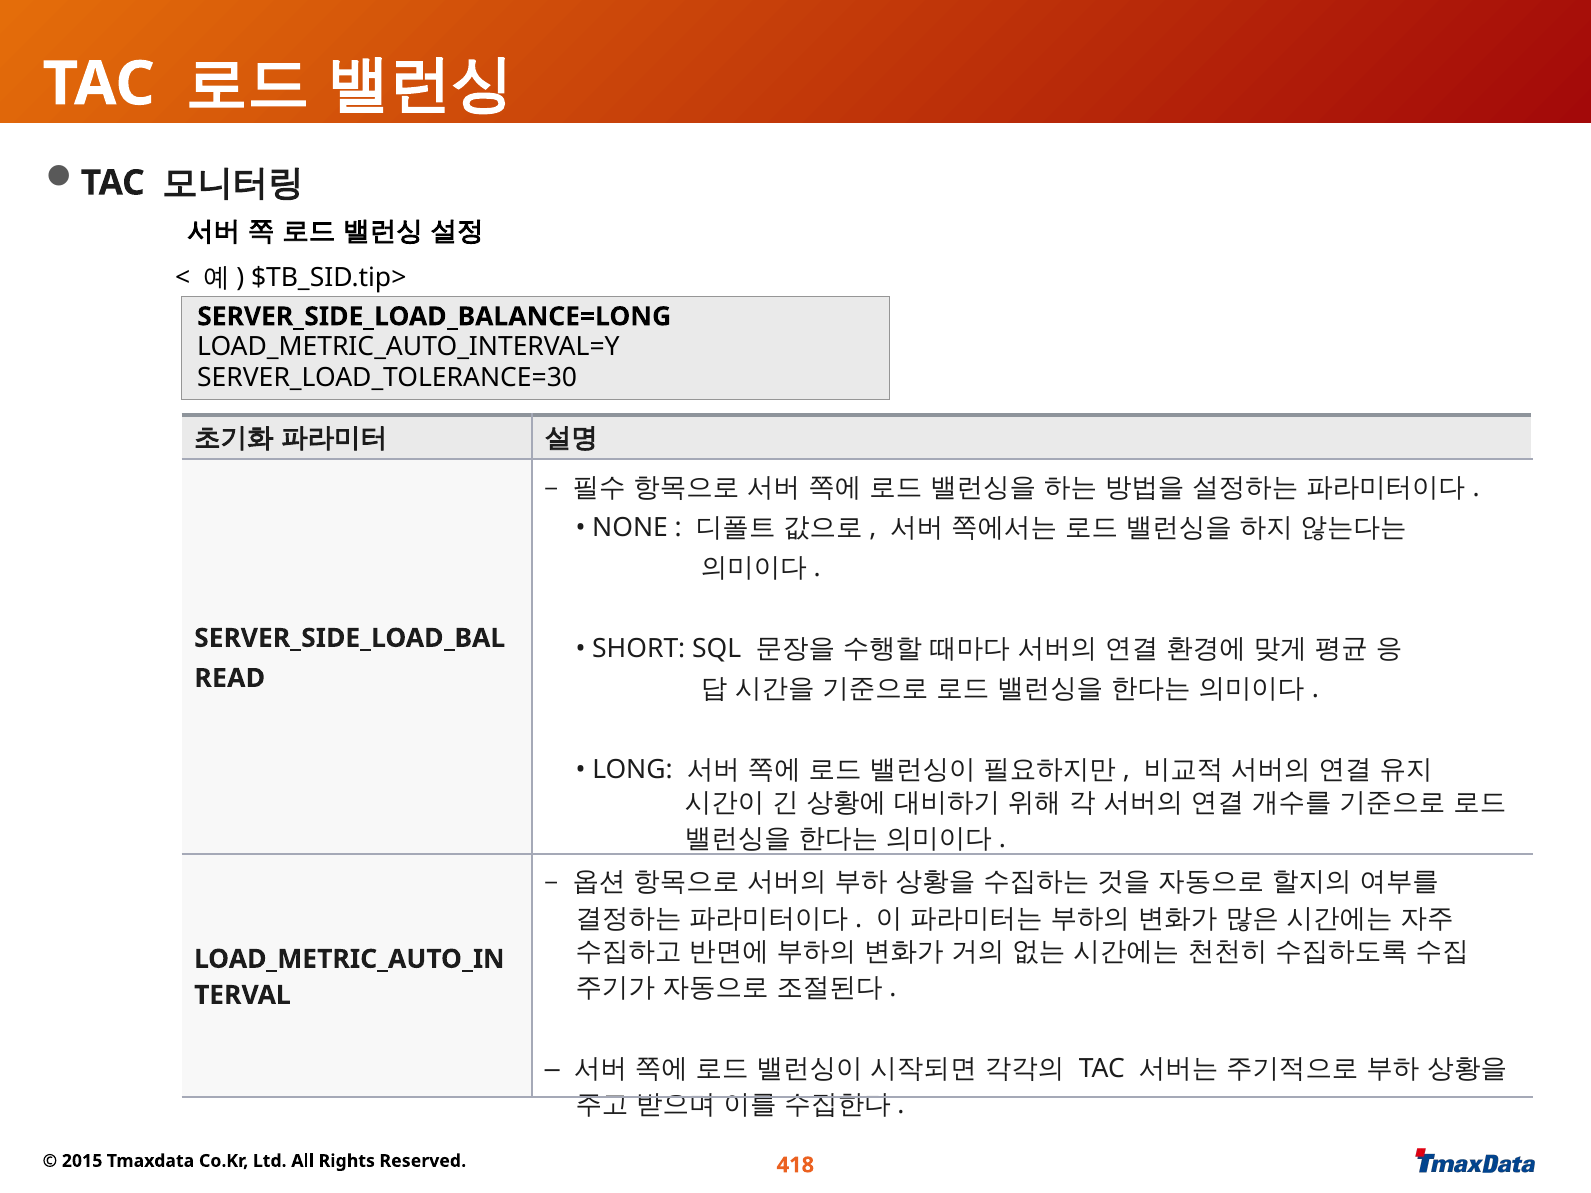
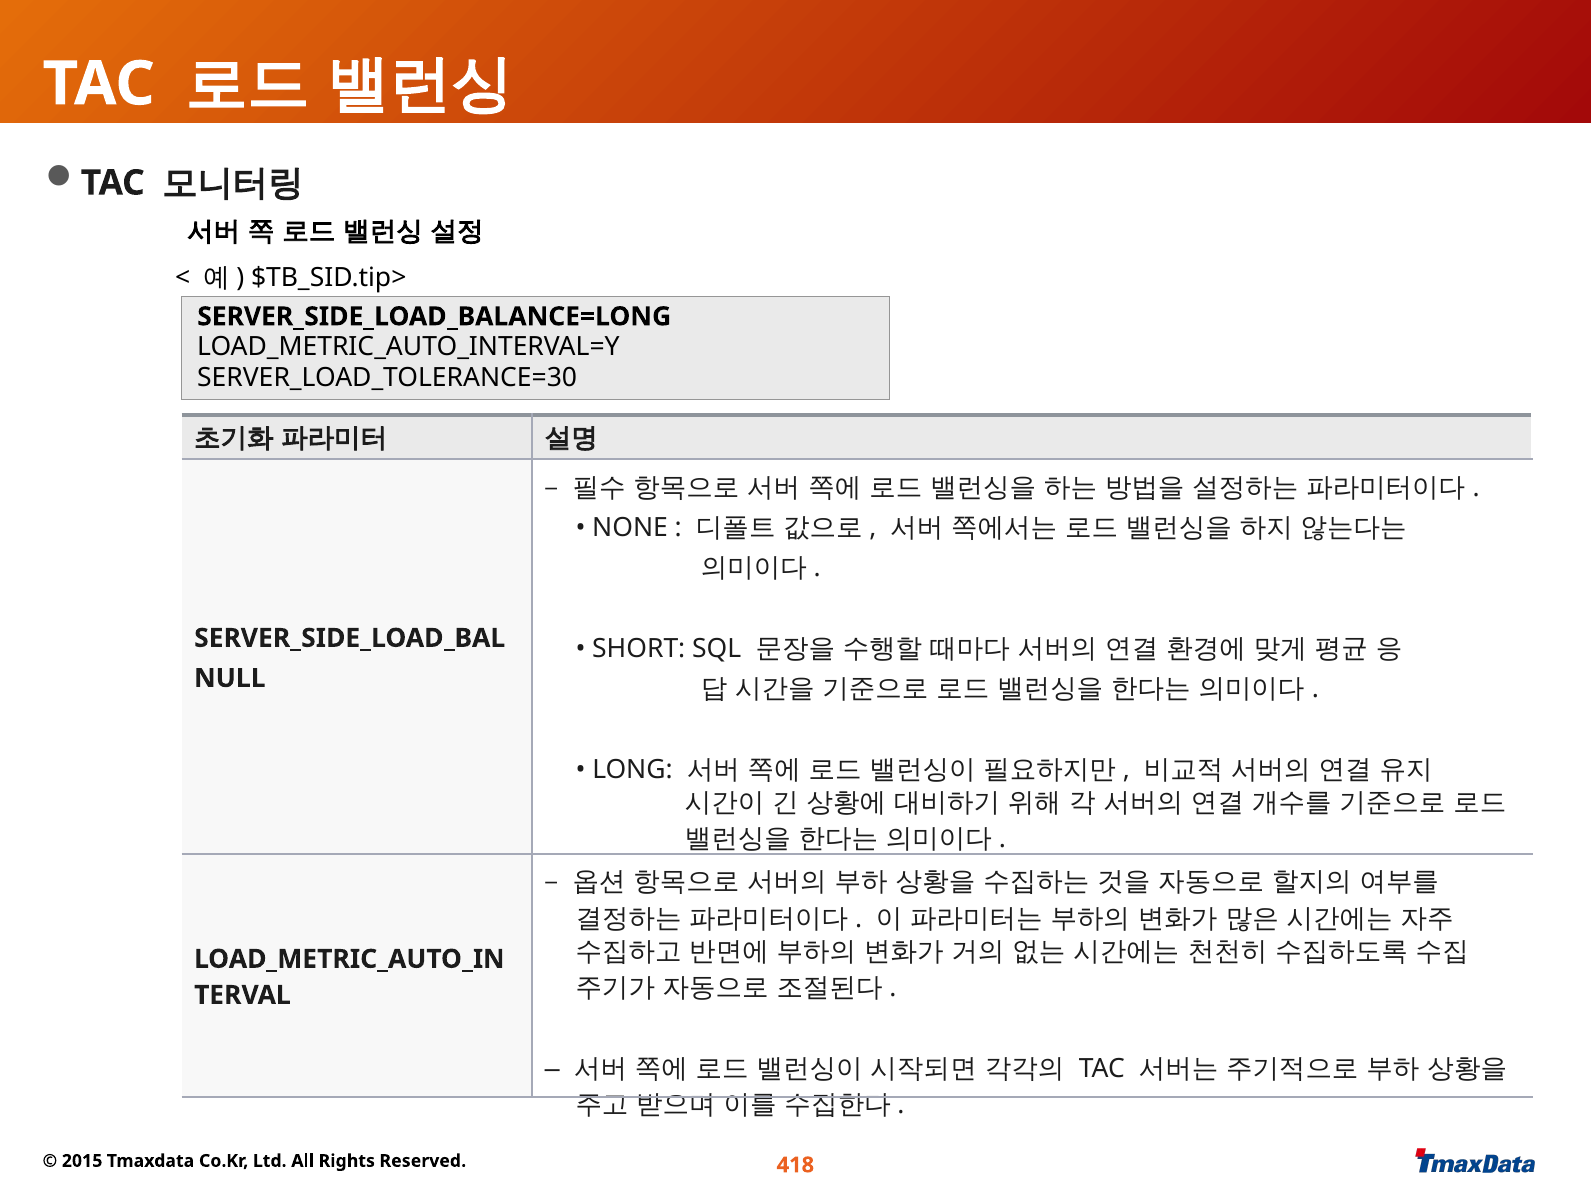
READ: READ -> NULL (230, 678)
